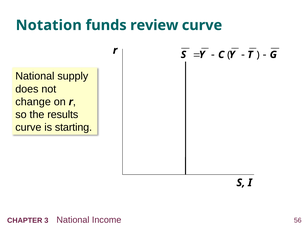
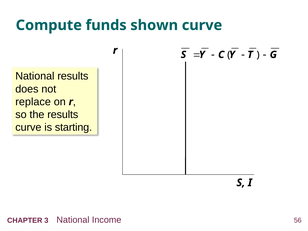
Notation: Notation -> Compute (49, 25)
review: review -> shown (154, 25)
National supply: supply -> results (73, 76)
change: change -> replace (33, 102)
